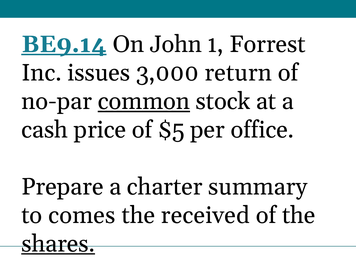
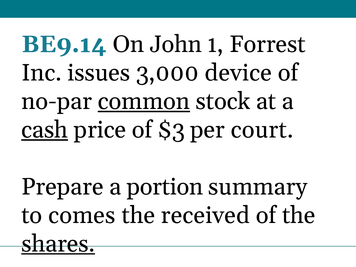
BE9.14 underline: present -> none (64, 44)
return: return -> device (238, 73)
cash underline: none -> present (45, 130)
$5: $5 -> $3 (171, 130)
office: office -> court (262, 130)
charter: charter -> portion (165, 187)
